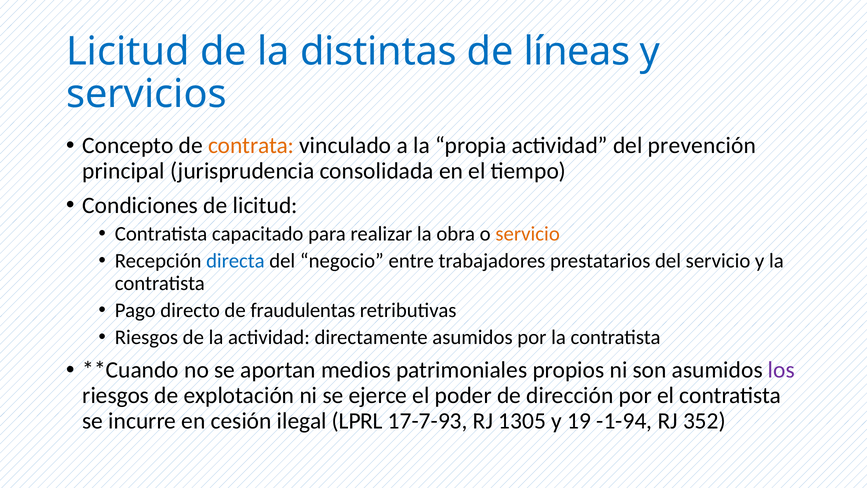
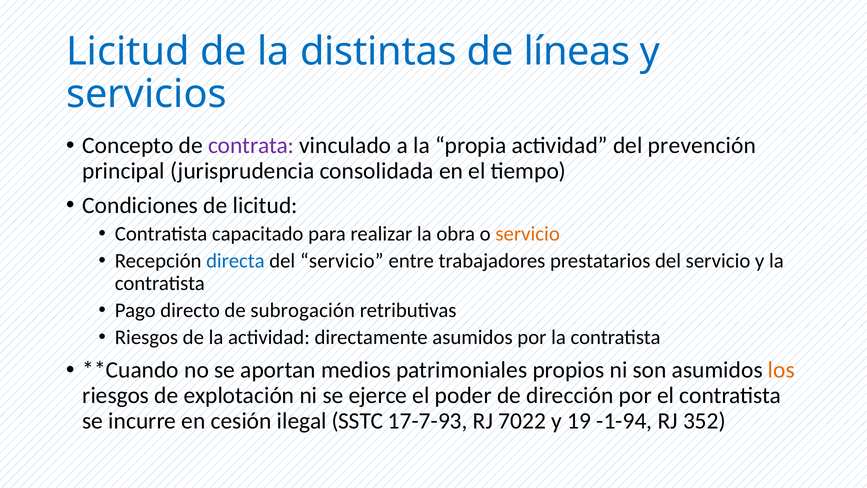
contrata colour: orange -> purple (251, 146)
negocio: negocio -> servicio (342, 261)
fraudulentas: fraudulentas -> subrogación (303, 310)
los colour: purple -> orange (781, 370)
LPRL: LPRL -> SSTC (357, 421)
1305: 1305 -> 7022 (522, 421)
